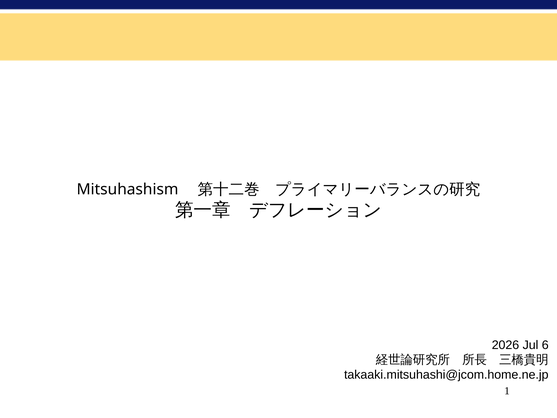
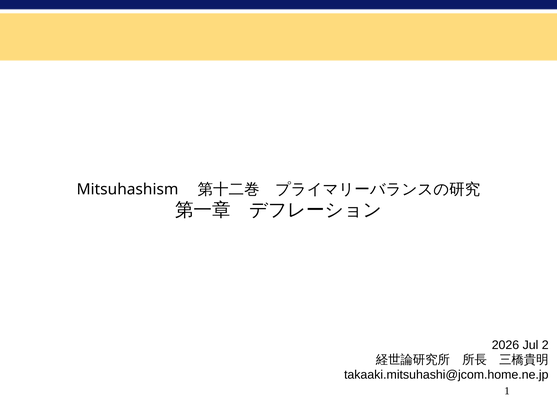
6: 6 -> 2 (545, 345)
